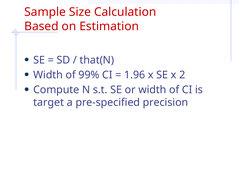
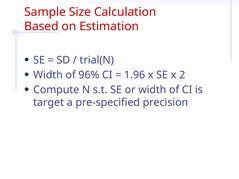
that(N: that(N -> trial(N (97, 60)
99%: 99% -> 96% (89, 75)
